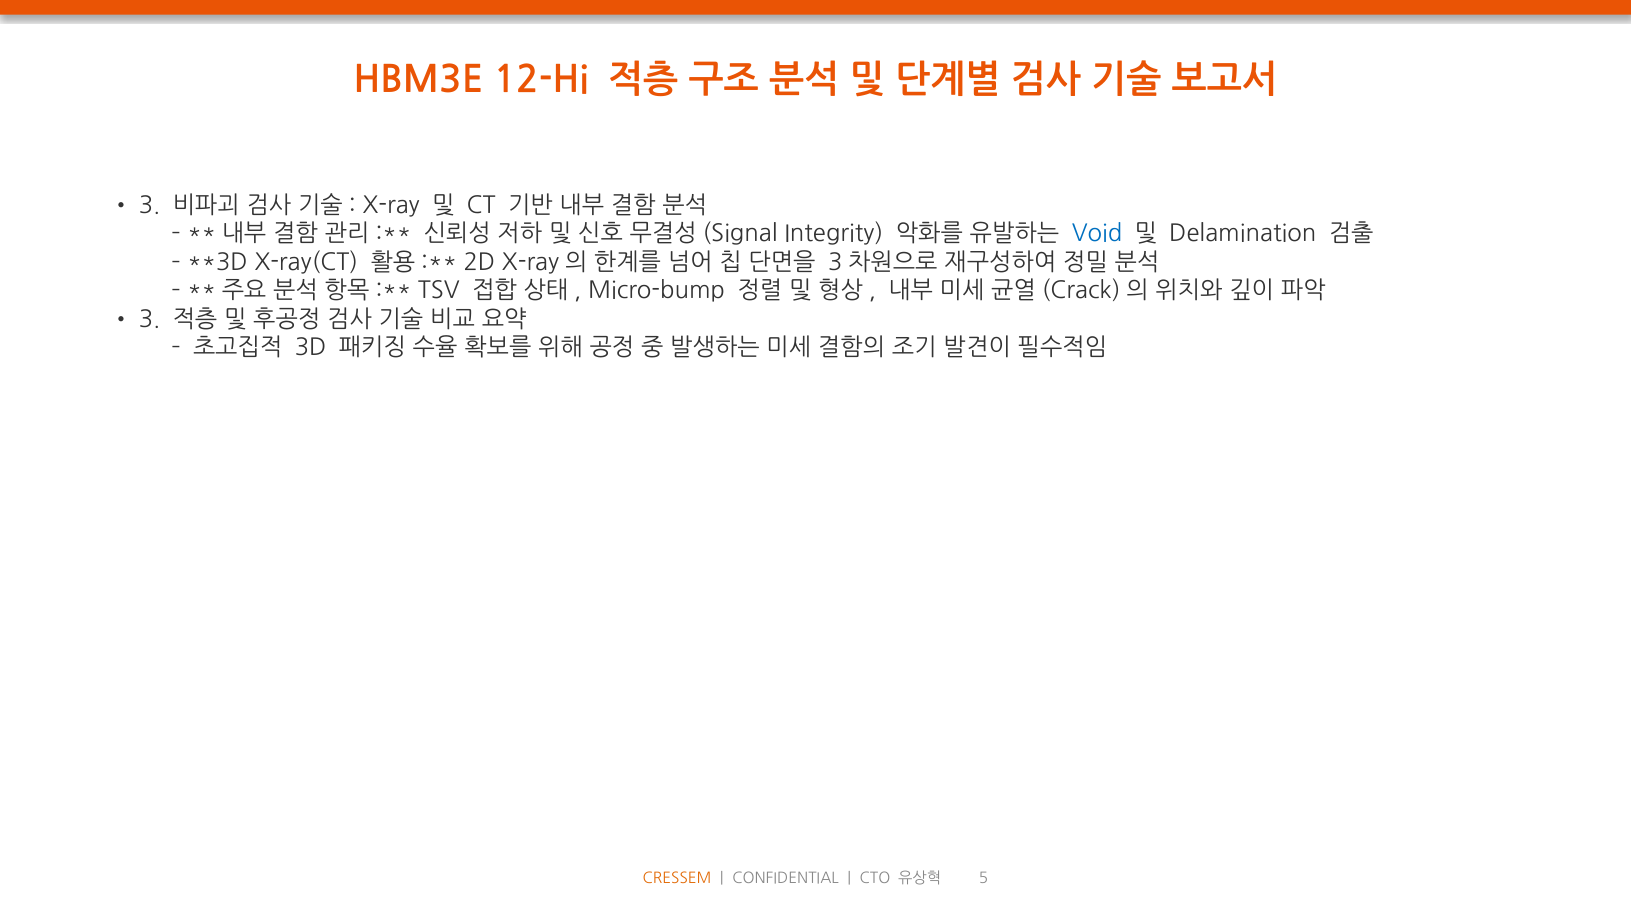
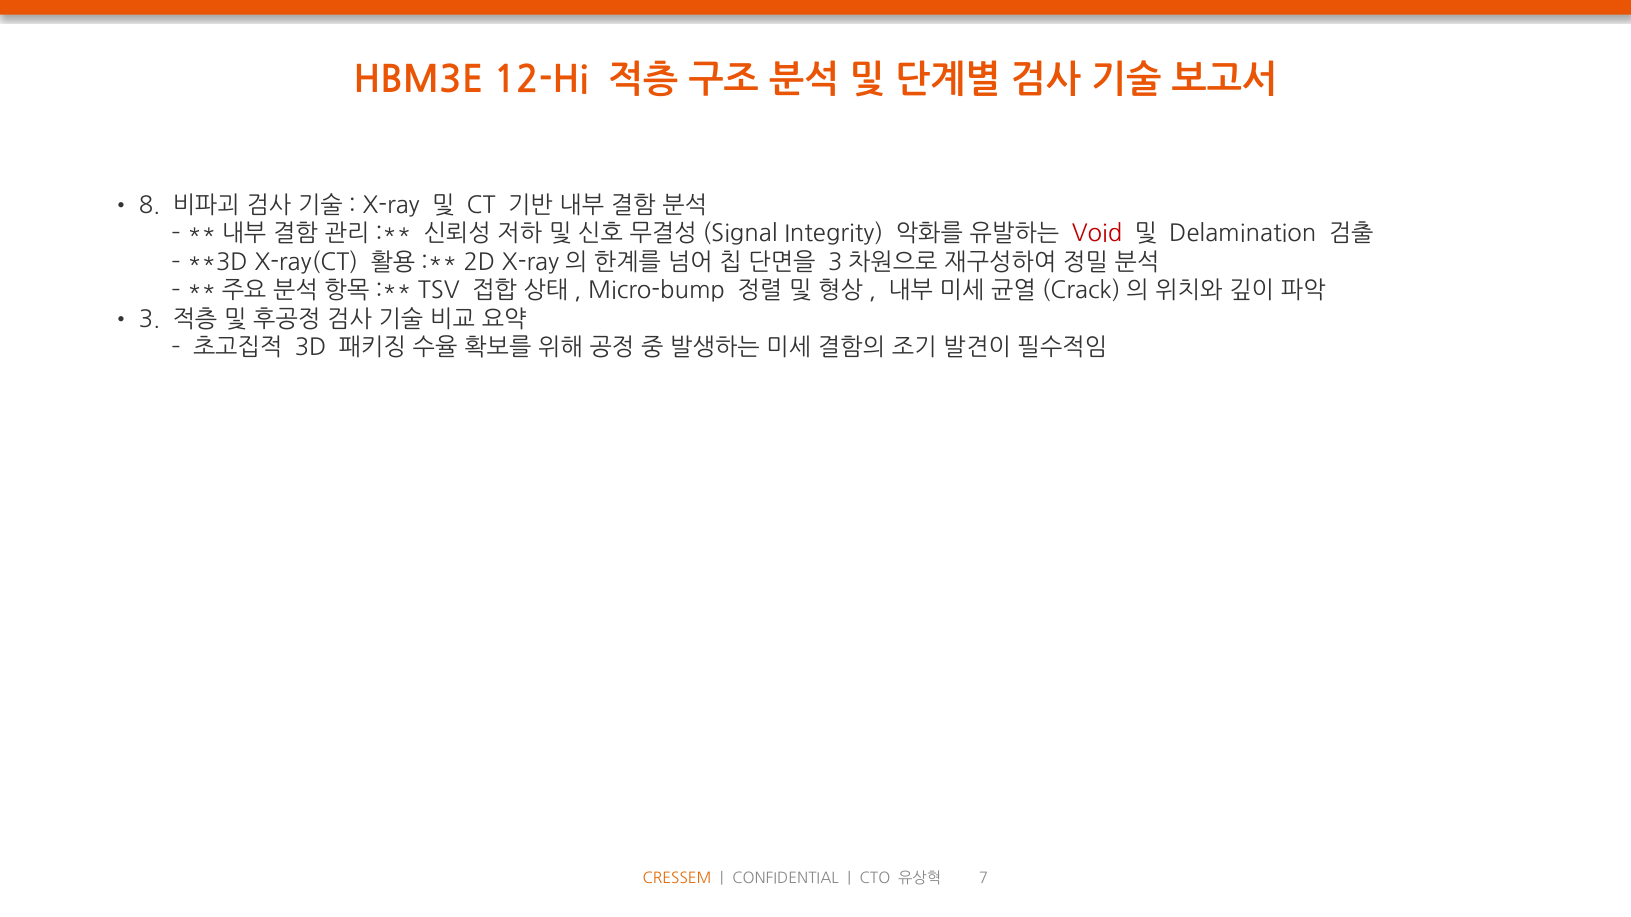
3: 3 -> 8 (150, 205)
Void colour: blue -> red (1097, 234)
5: 5 -> 7 (984, 879)
